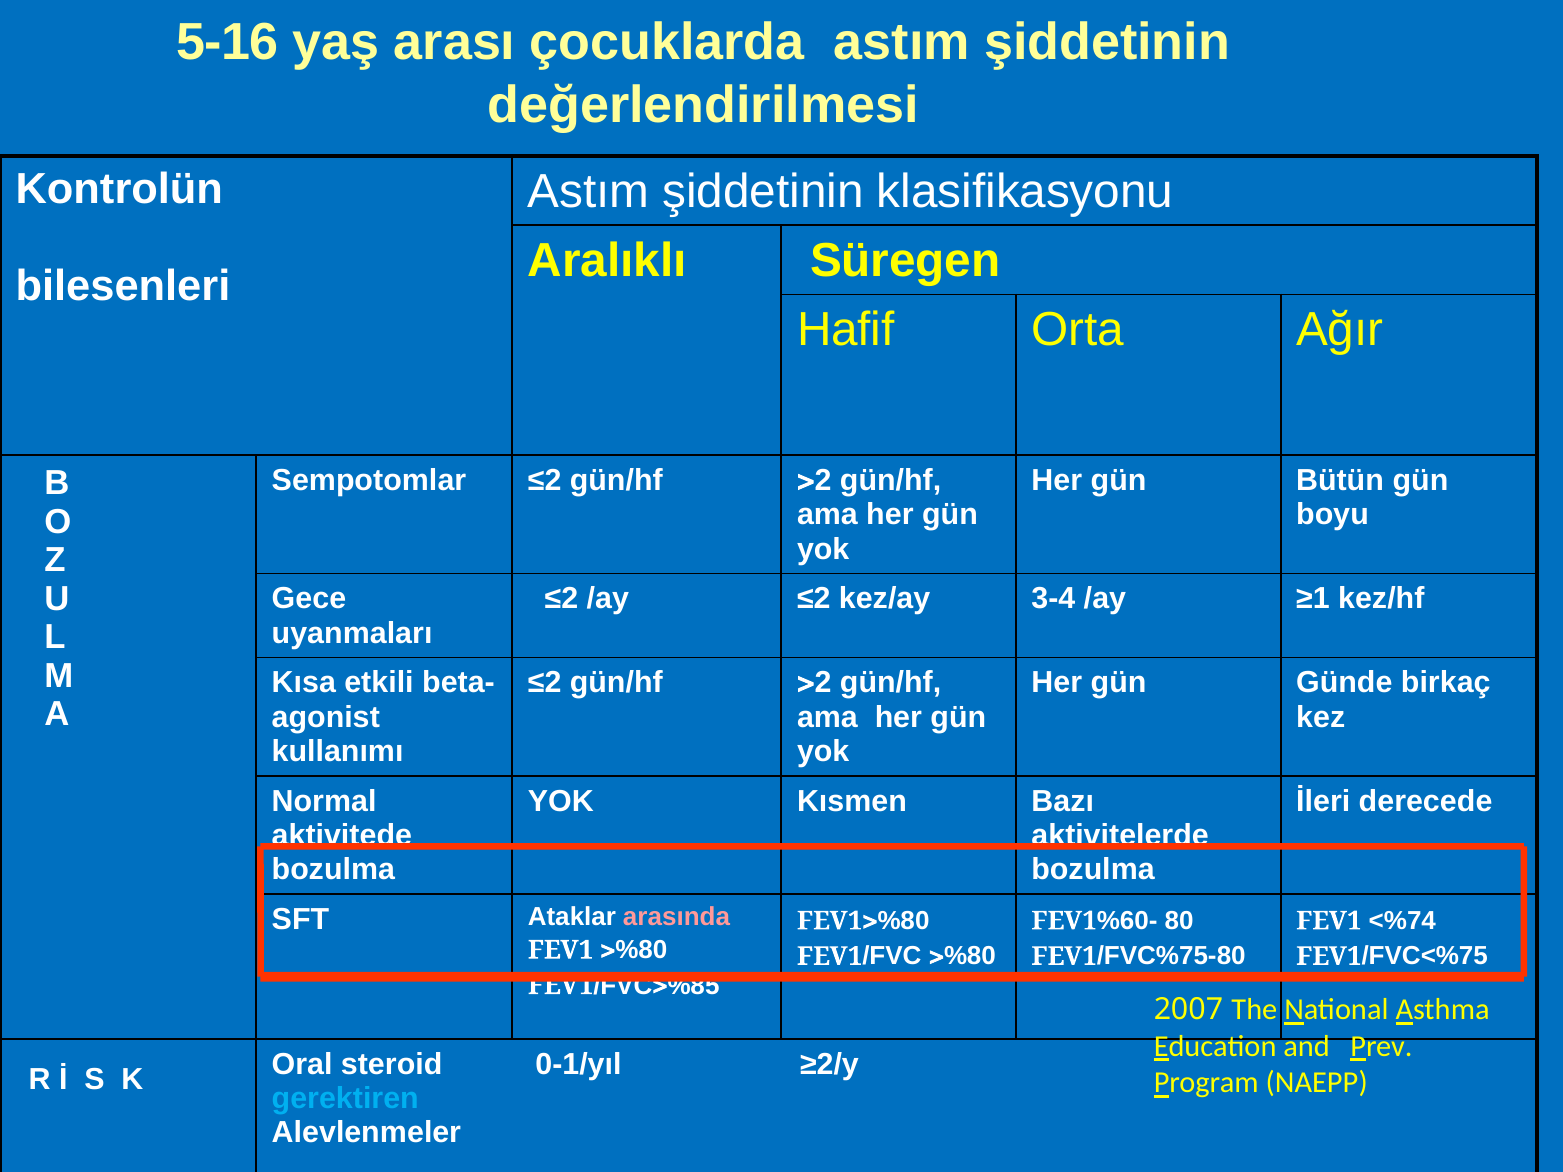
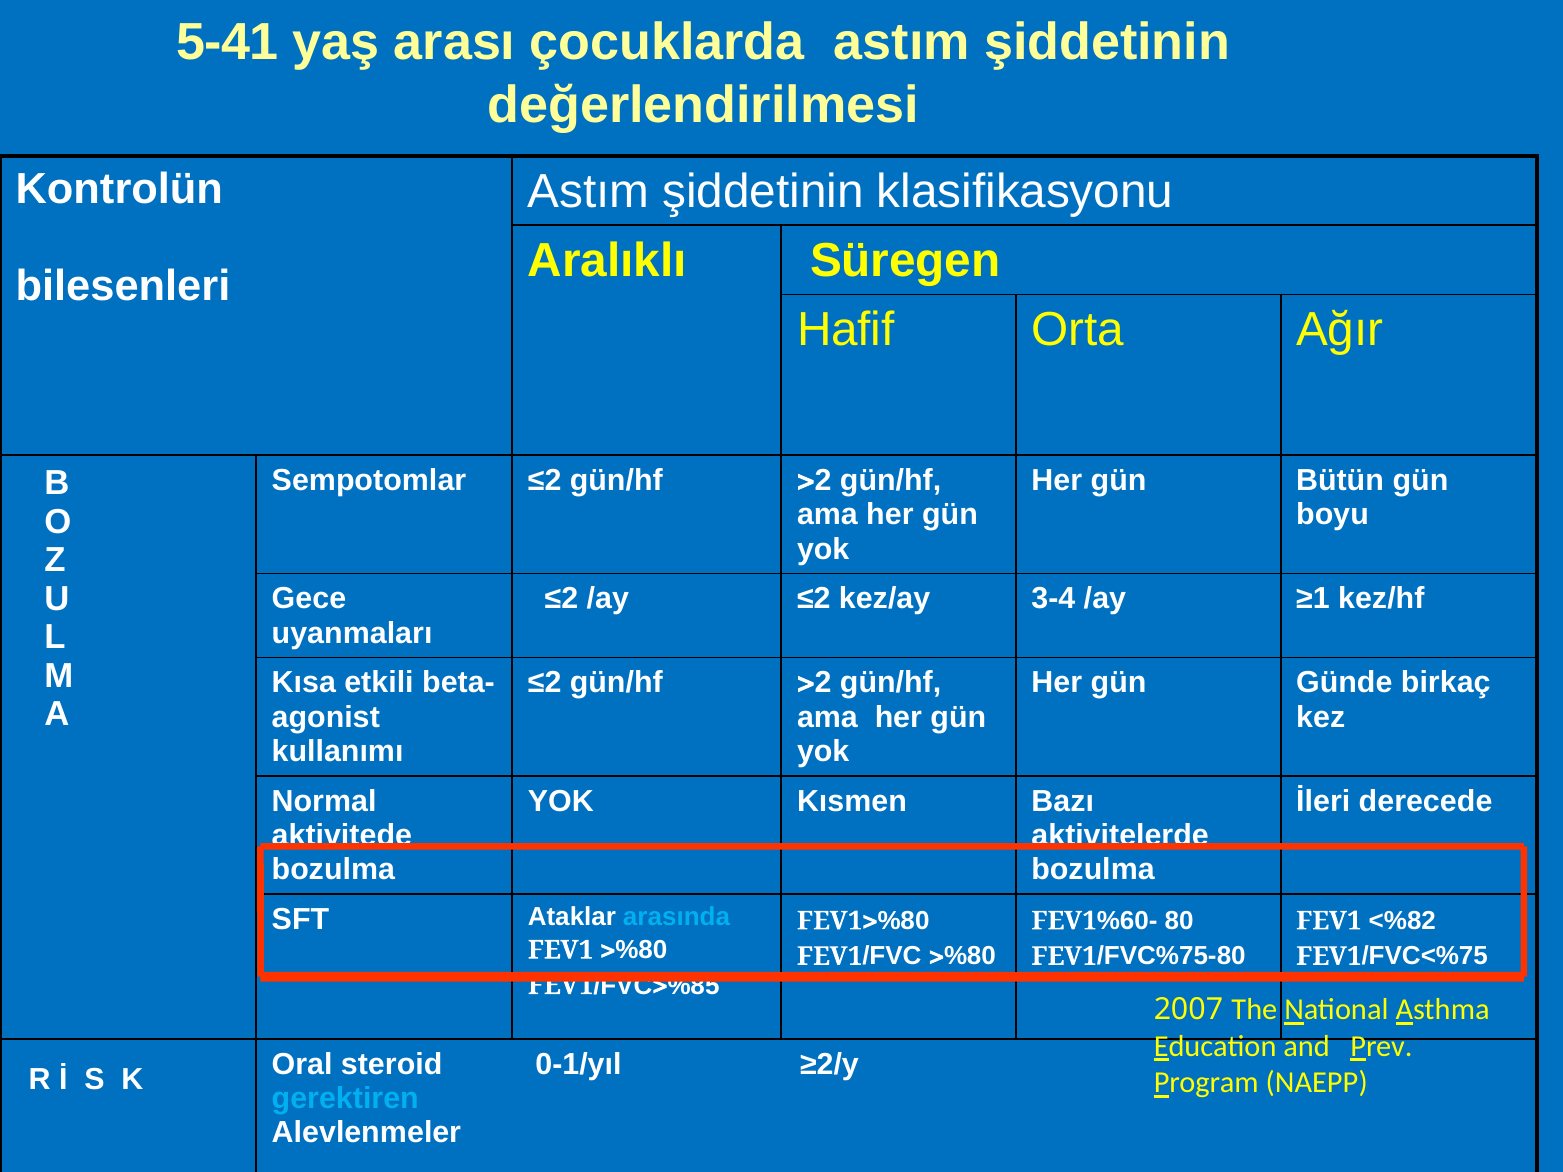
5-16: 5-16 -> 5-41 (228, 43)
arasında colour: pink -> light blue (676, 917)
<%74: <%74 -> <%82 (1402, 921)
